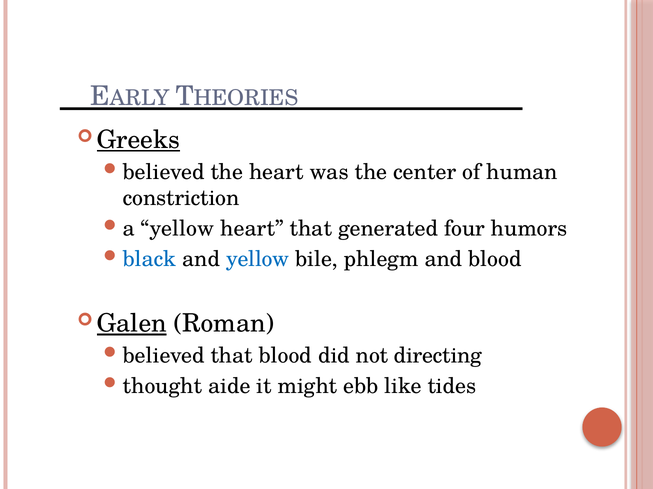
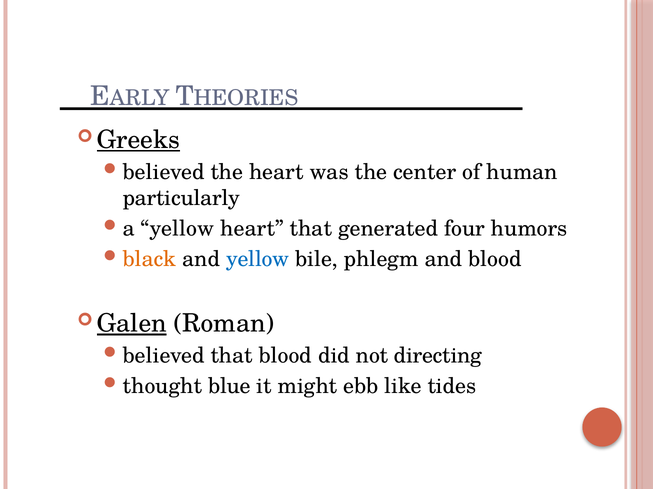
constriction: constriction -> particularly (181, 198)
black colour: blue -> orange (150, 259)
aide: aide -> blue (229, 387)
